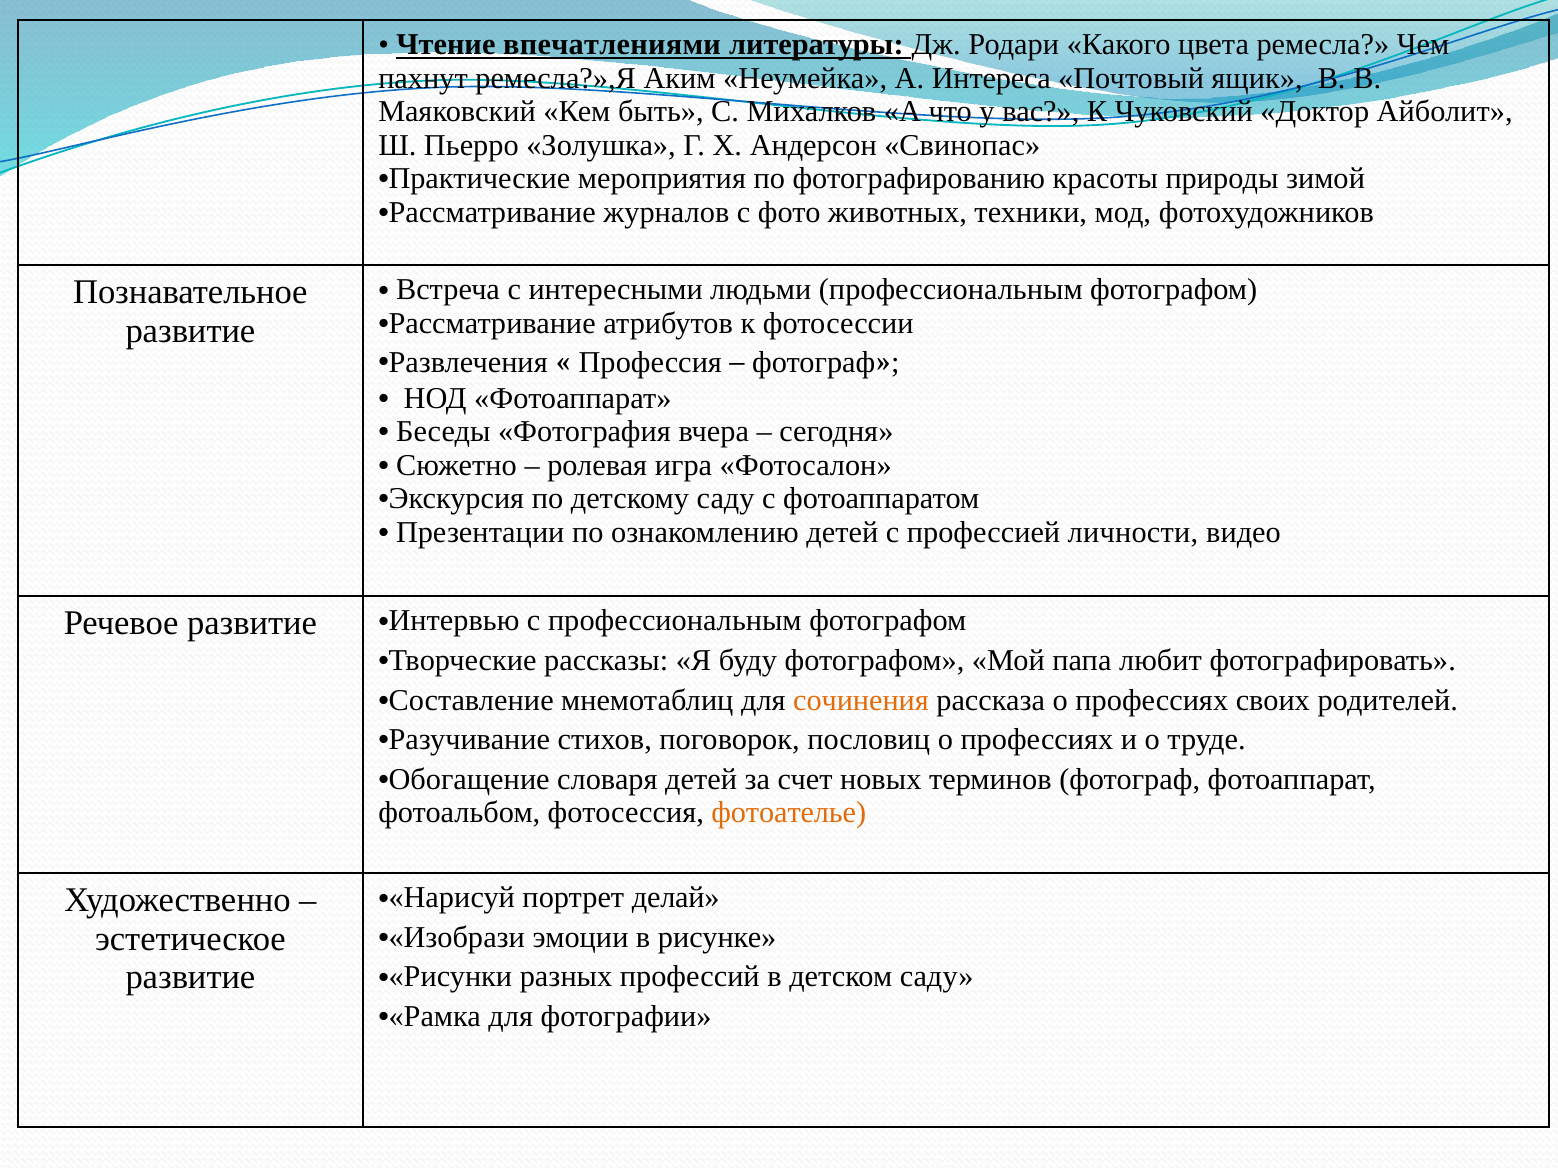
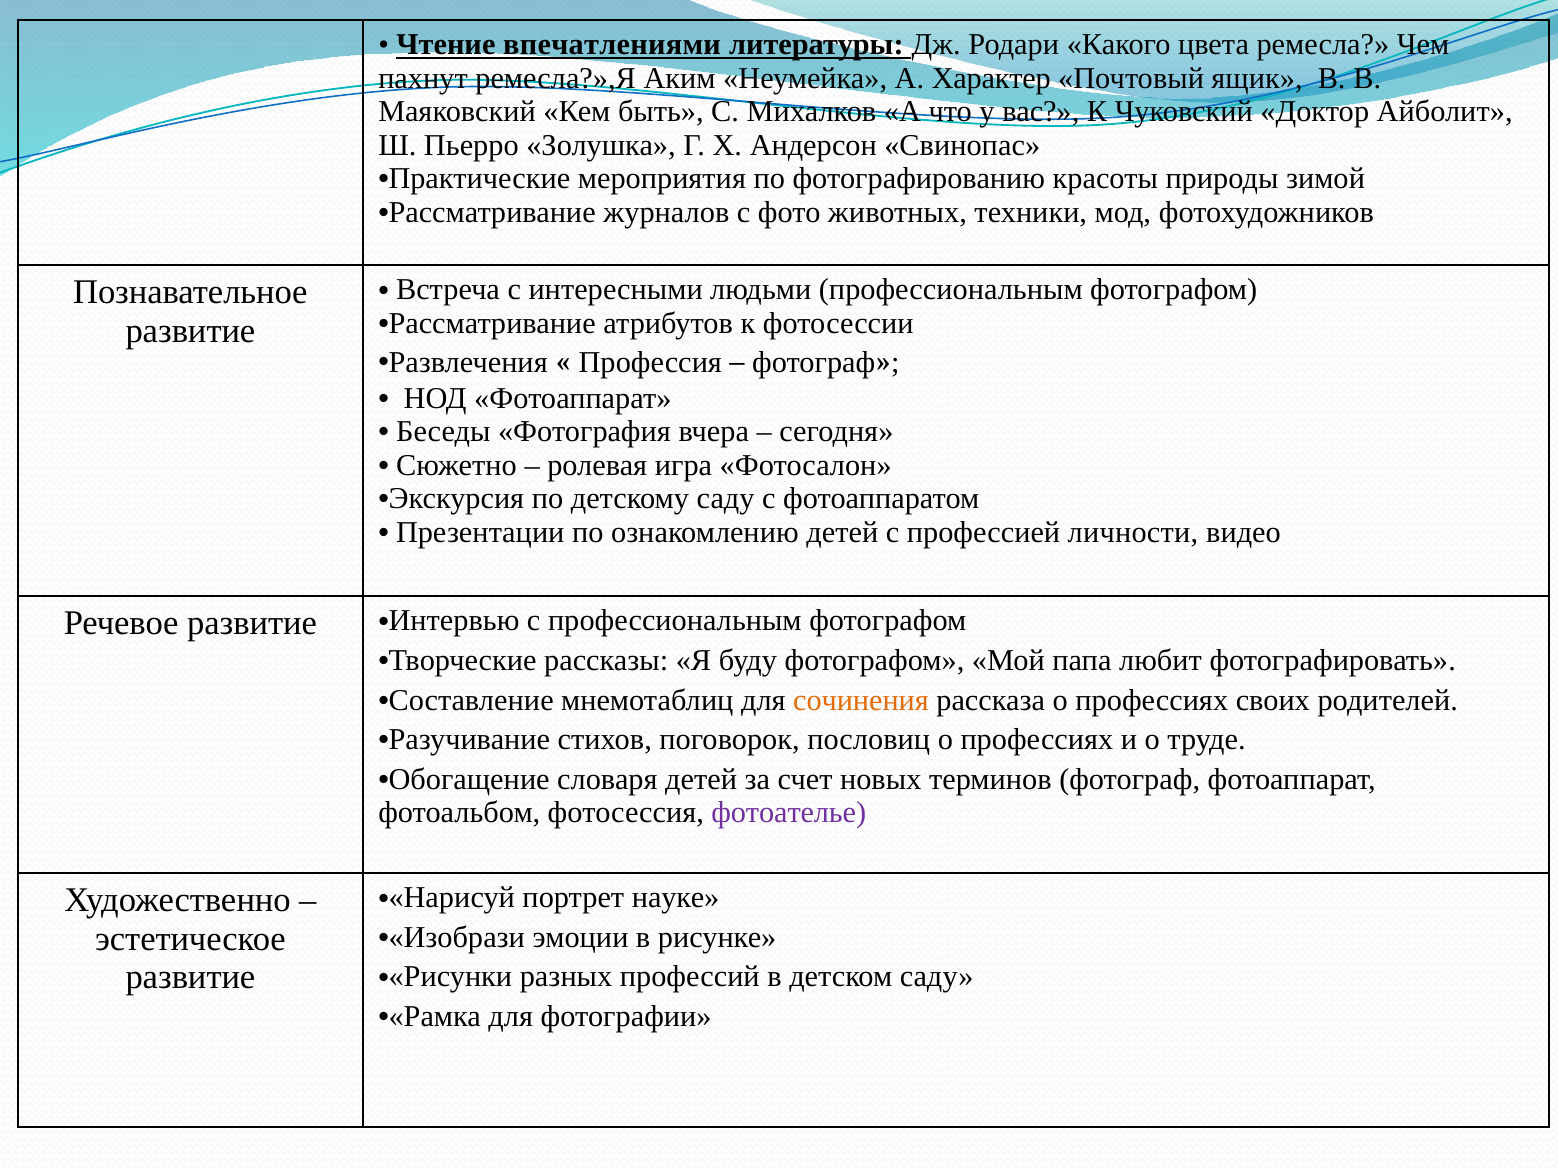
Интереса: Интереса -> Характер (991, 78)
фотоателье colour: orange -> purple (789, 813)
делай: делай -> науке (676, 898)
